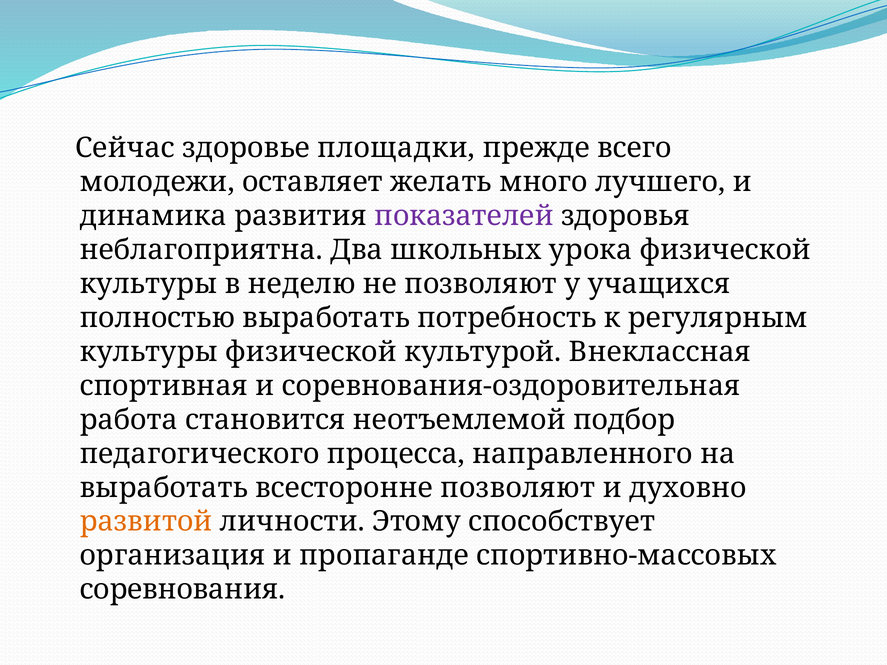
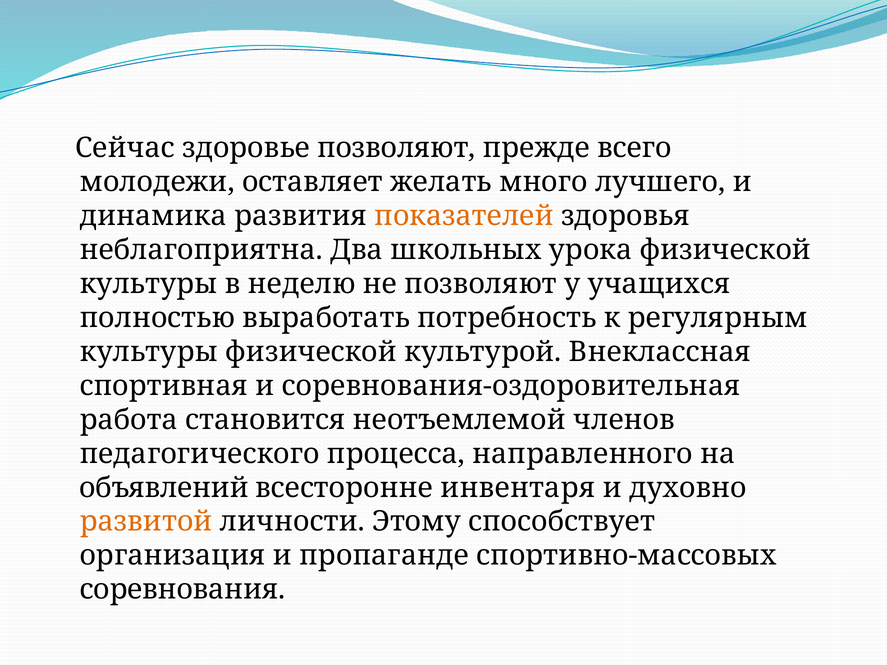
здоровье площадки: площадки -> позволяют (396, 148)
показателей colour: purple -> orange (464, 216)
подбор: подбор -> членов (624, 420)
выработать: выработать -> объявлений (164, 488)
всесторонне позволяют: позволяют -> инвентаря (518, 488)
